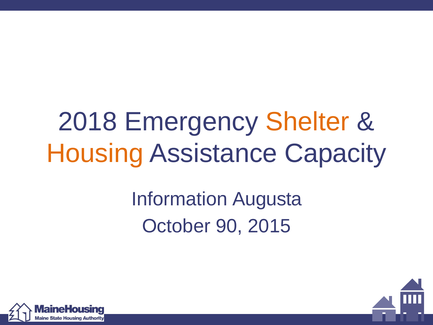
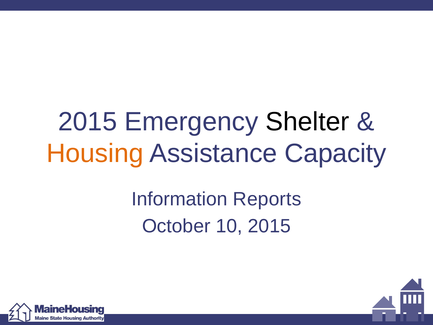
2018: 2018 -> 2015 (88, 122)
Shelter colour: orange -> black (307, 122)
Augusta: Augusta -> Reports (267, 199)
90: 90 -> 10 (229, 226)
